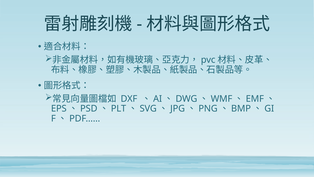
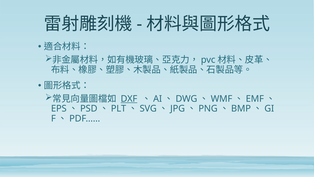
DXF underline: none -> present (129, 99)
